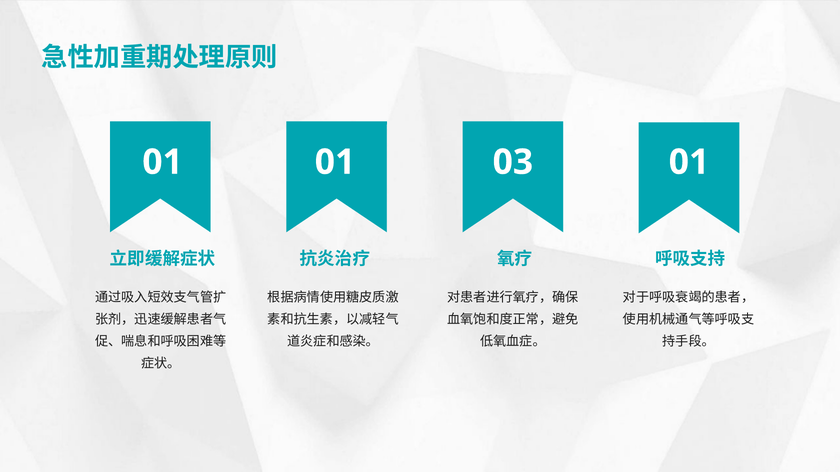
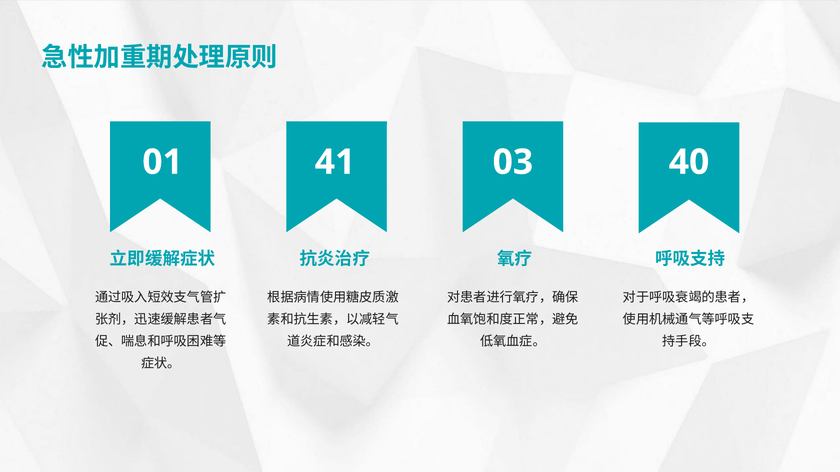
01 01: 01 -> 41 (335, 162)
03 01: 01 -> 40 (689, 162)
